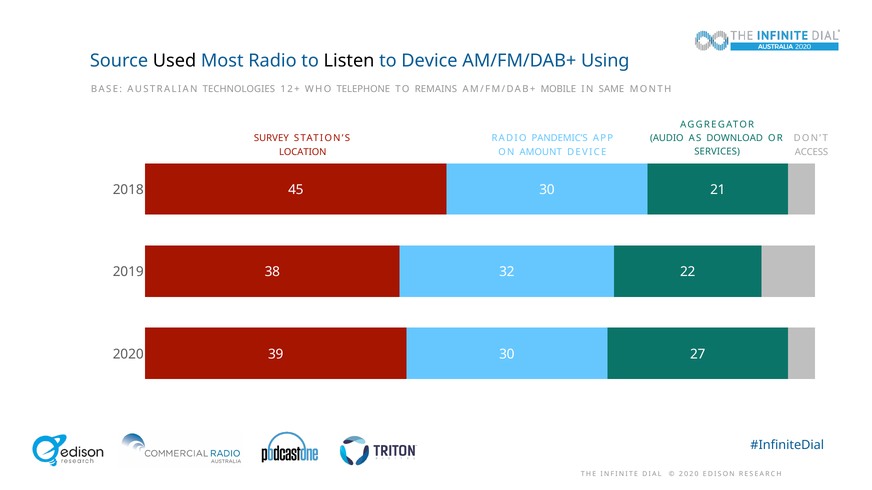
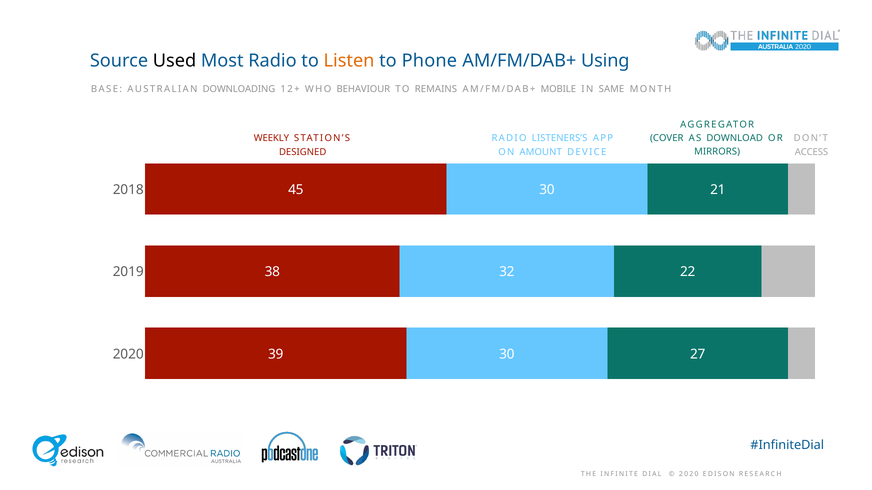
Listen colour: black -> orange (349, 61)
to Device: Device -> Phone (429, 61)
TECHNOLOGIES: TECHNOLOGIES -> DOWNLOADING (239, 89)
TELEPHONE: TELEPHONE -> BEHAVIOUR (363, 89)
AUDIO: AUDIO -> COVER (667, 138)
SURVEY: SURVEY -> WEEKLY (271, 138)
PANDEMIC’S: PANDEMIC’S -> LISTENERS’S (560, 138)
SERVICES: SERVICES -> MIRRORS (717, 152)
LOCATION: LOCATION -> DESIGNED (303, 152)
